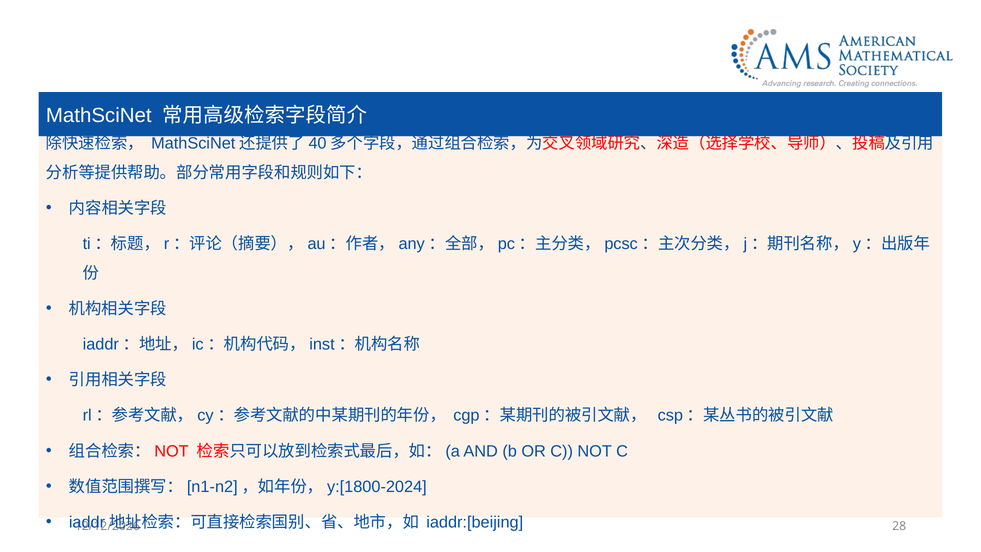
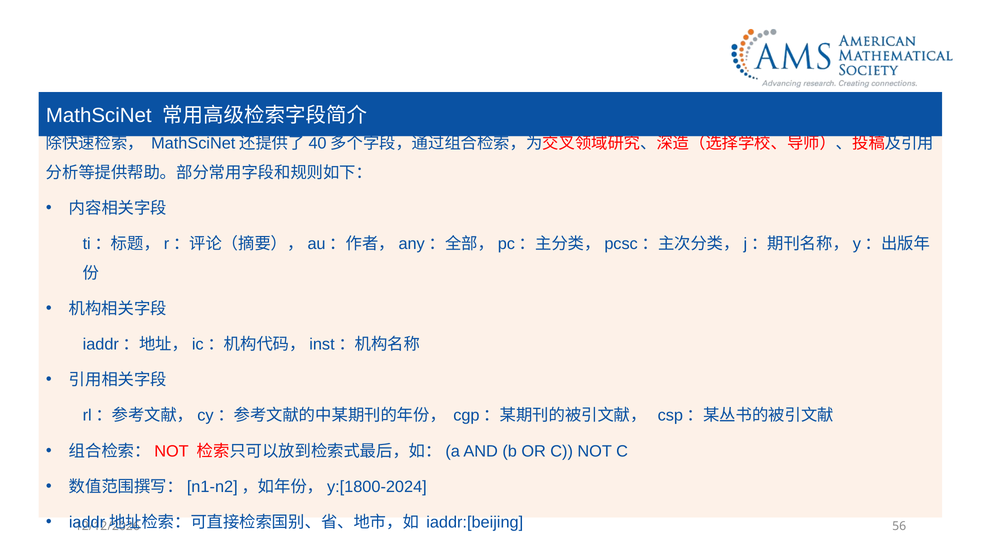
28: 28 -> 56 (899, 526)
